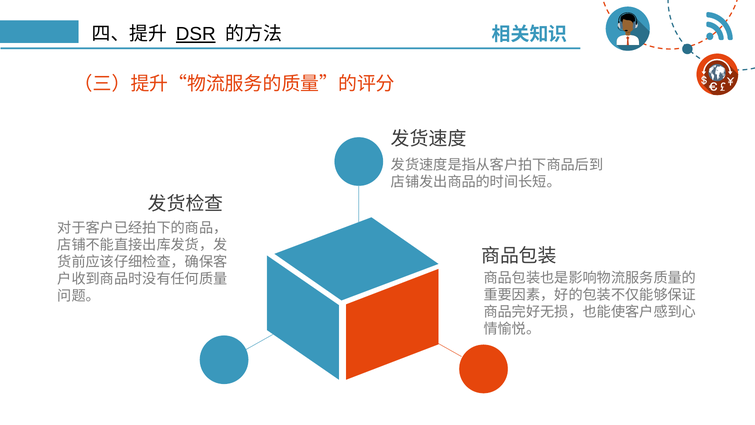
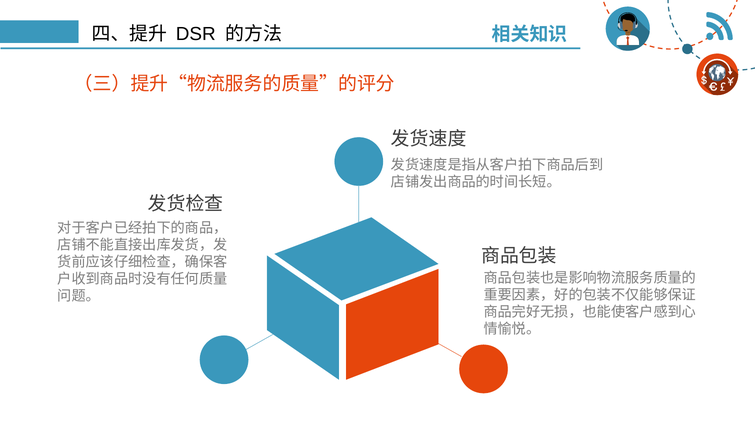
DSR underline: present -> none (196, 34)
